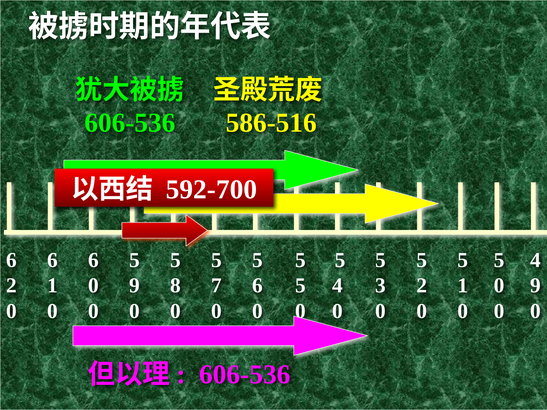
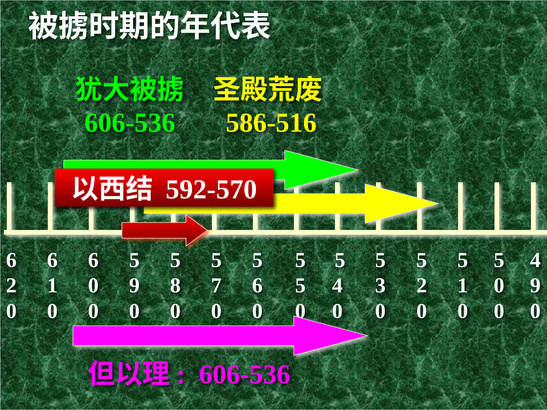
592-700: 592-700 -> 592-570 (211, 190)
